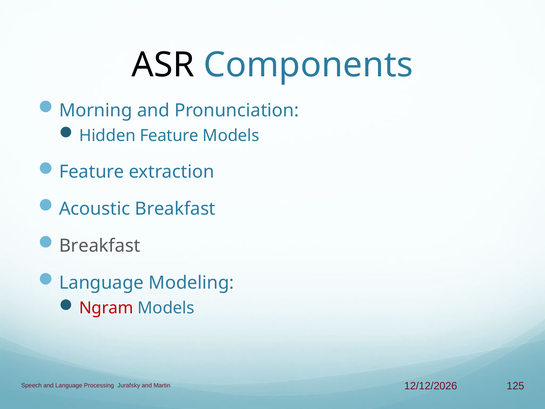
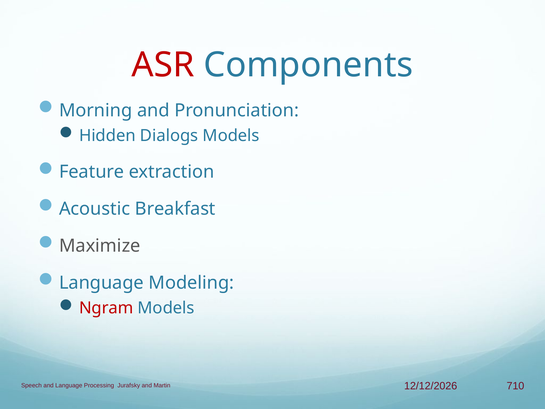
ASR colour: black -> red (163, 65)
Hidden Feature: Feature -> Dialogs (169, 136)
Breakfast: Breakfast -> Maximize (100, 246)
125: 125 -> 710 (515, 386)
